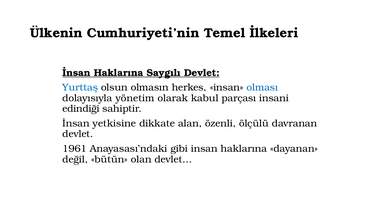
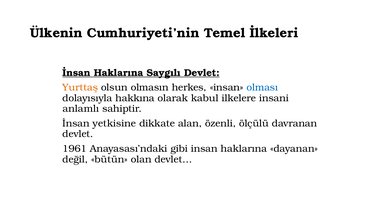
Yurttaş colour: blue -> orange (80, 87)
yönetim: yönetim -> hakkına (135, 98)
parçası: parçası -> ilkelere (239, 98)
edindiği: edindiği -> anlamlı (81, 108)
